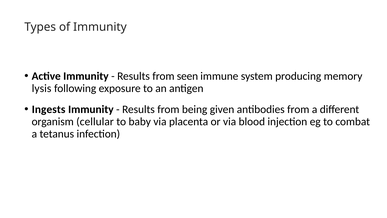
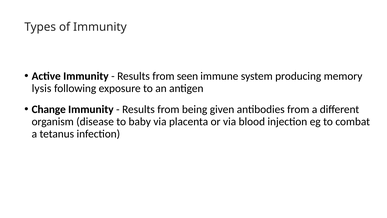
Ingests: Ingests -> Change (49, 109)
cellular: cellular -> disease (95, 121)
